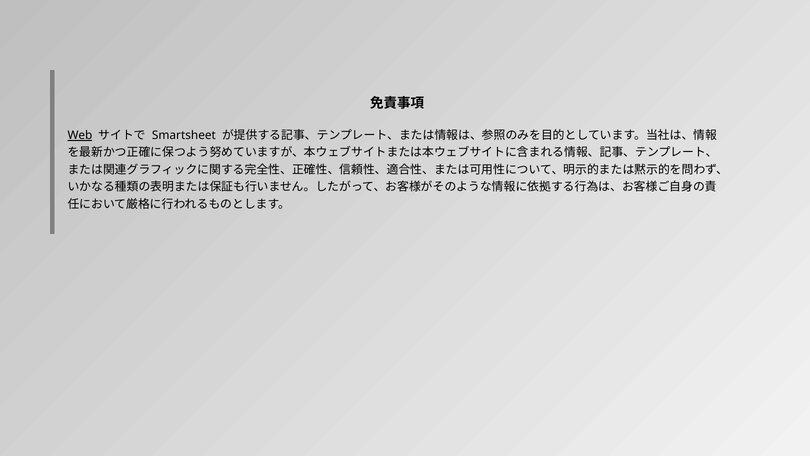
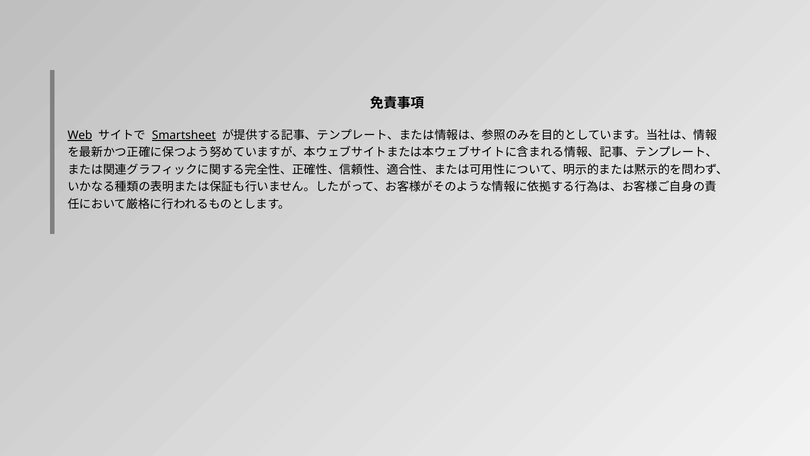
Smartsheet underline: none -> present (184, 135)
